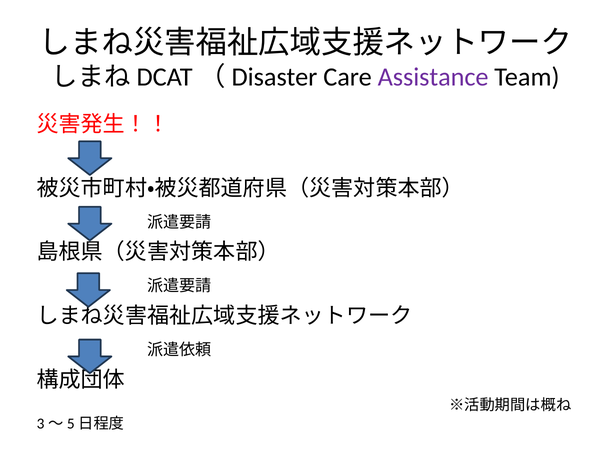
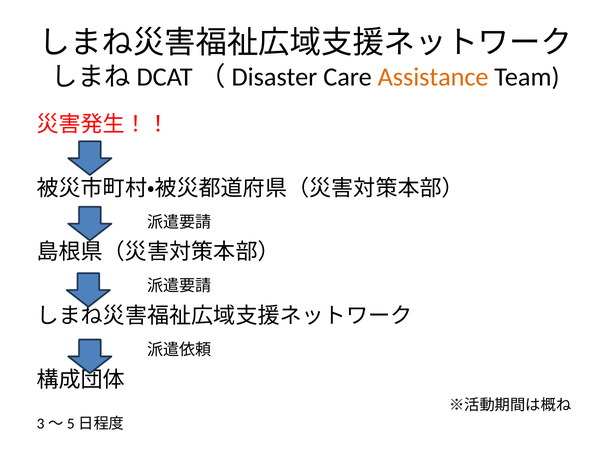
Assistance colour: purple -> orange (433, 77)
